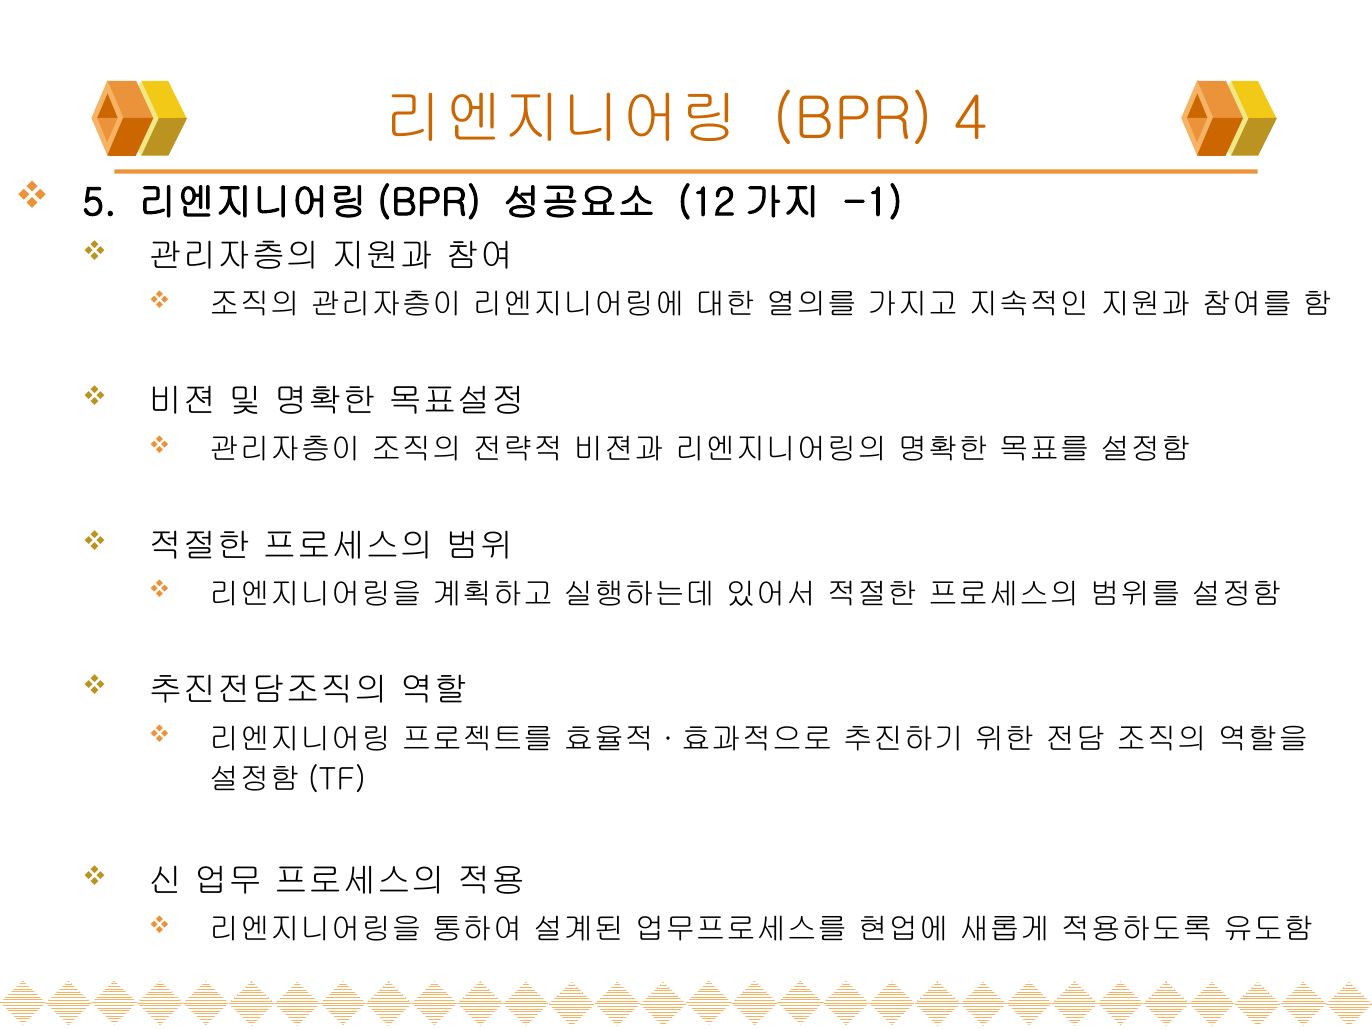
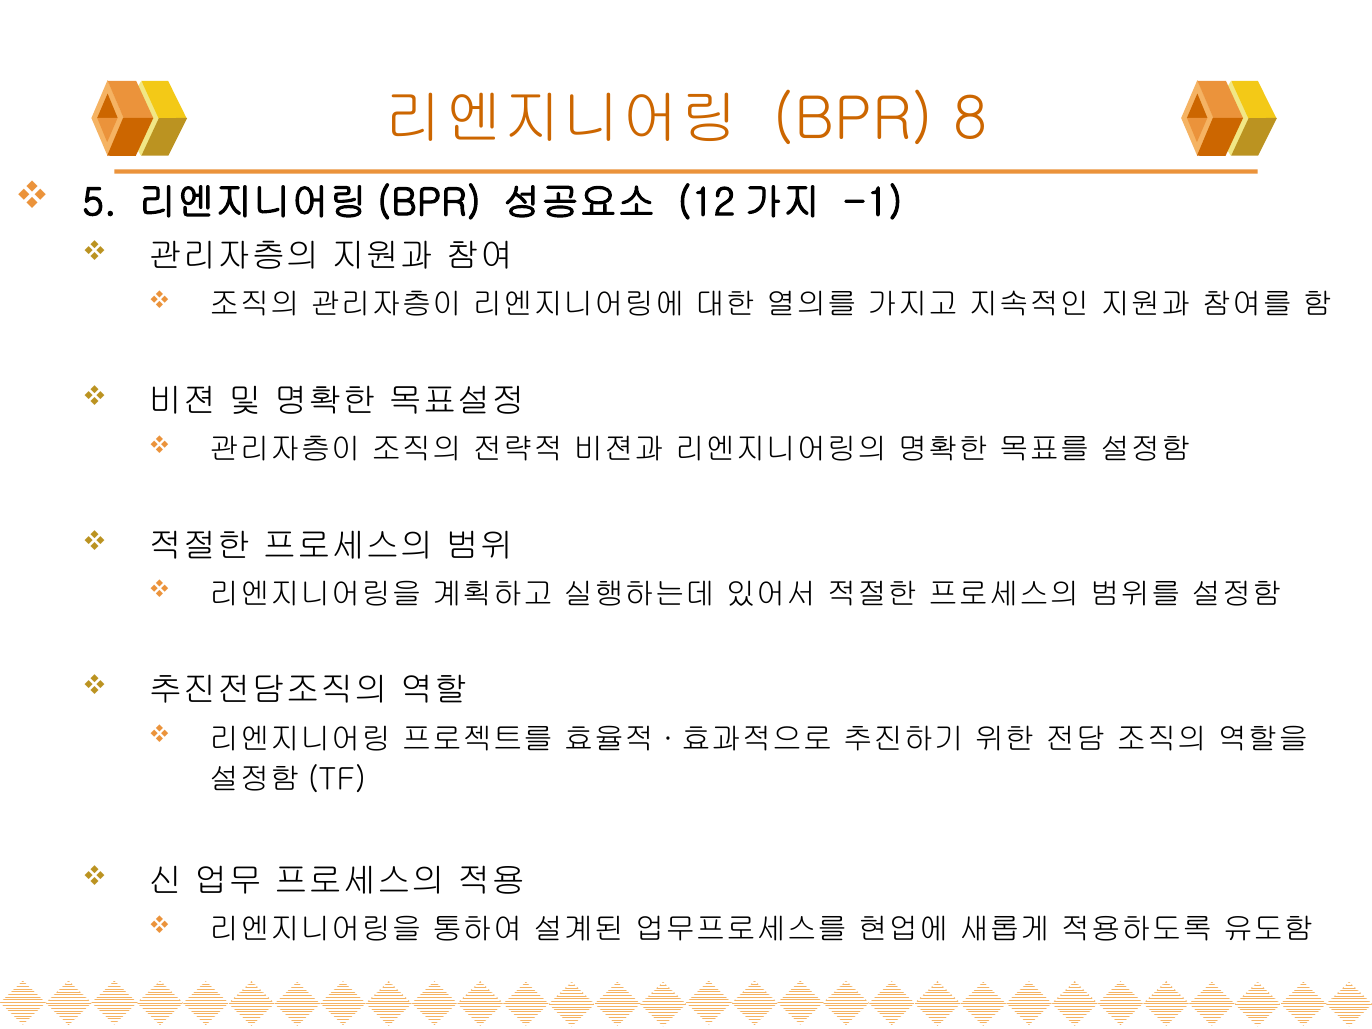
4: 4 -> 8 (970, 119)
